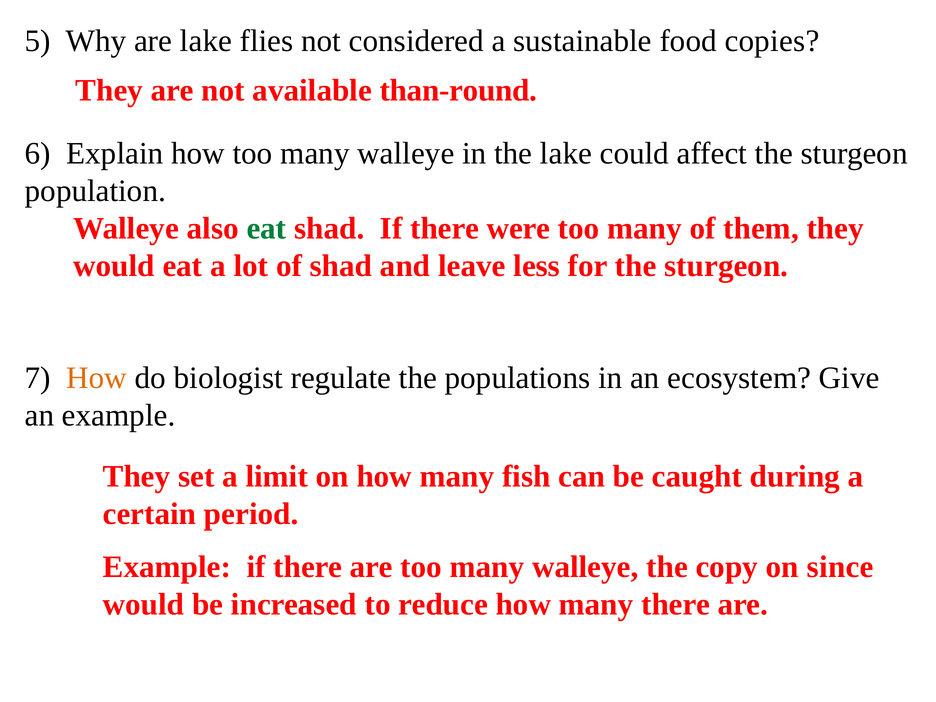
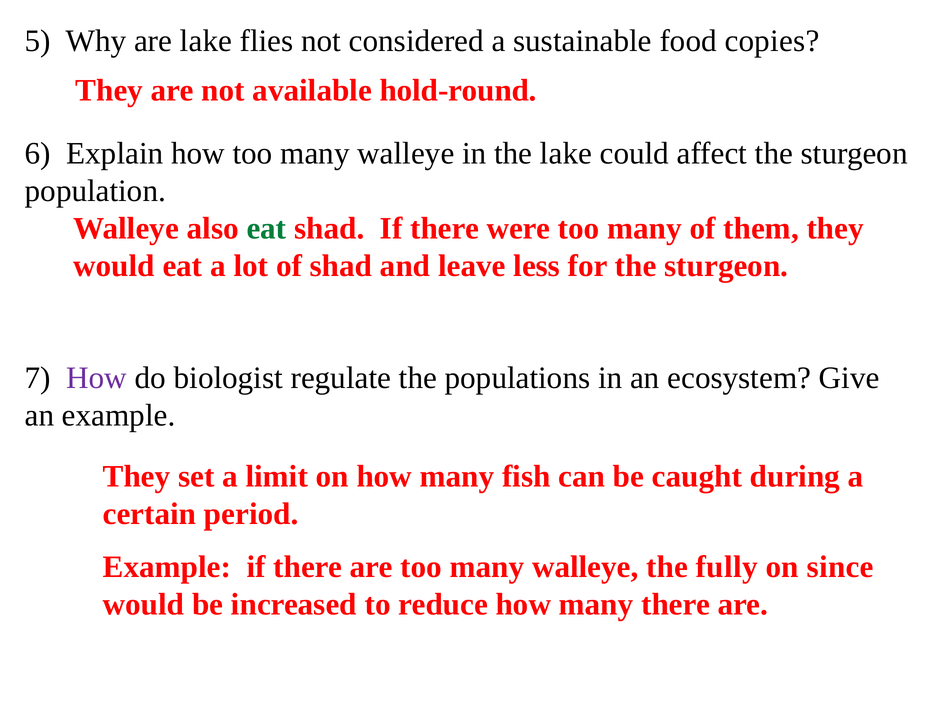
than-round: than-round -> hold-round (458, 90)
How colour: orange -> purple (97, 378)
copy: copy -> fully (727, 567)
